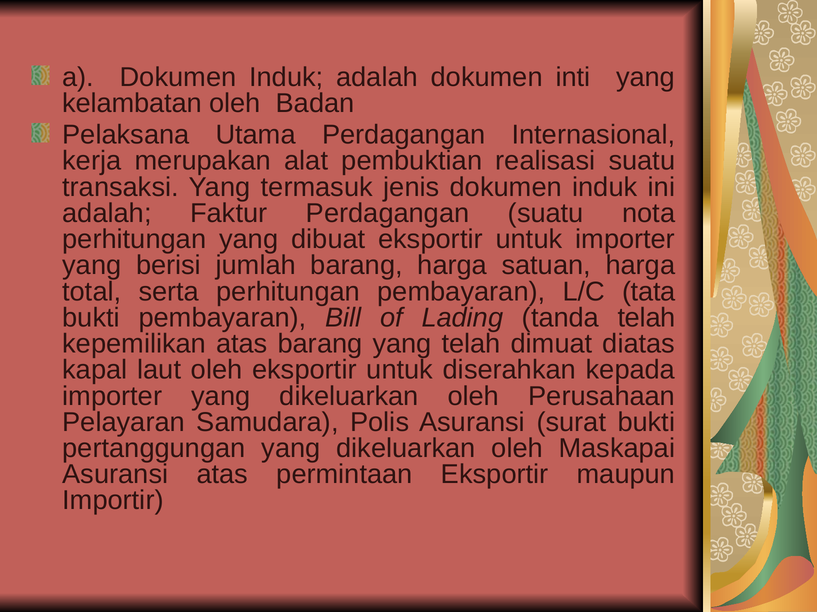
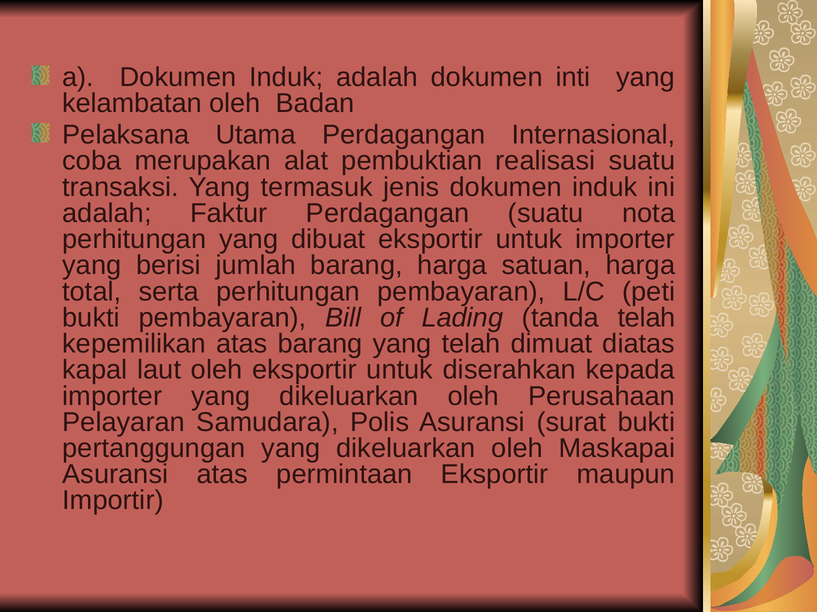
kerja: kerja -> coba (92, 161)
tata: tata -> peti (649, 292)
